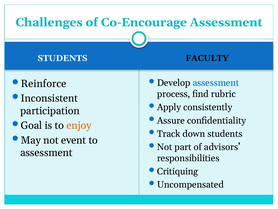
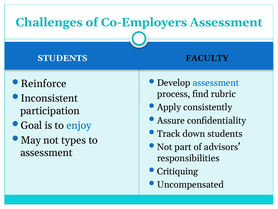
Co-Encourage: Co-Encourage -> Co-Employers (144, 22)
enjoy colour: orange -> blue (79, 125)
event: event -> types (74, 140)
